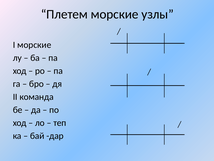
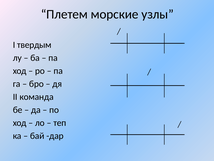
I морские: морские -> твердым (34, 45)
